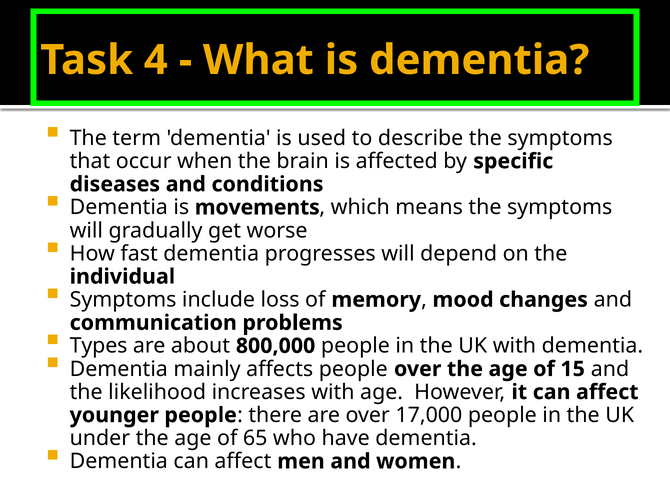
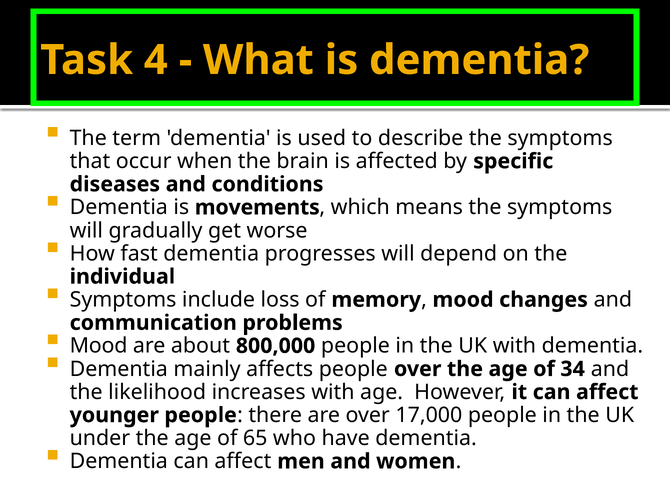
Types: Types -> Mood (99, 346)
15: 15 -> 34 (573, 369)
